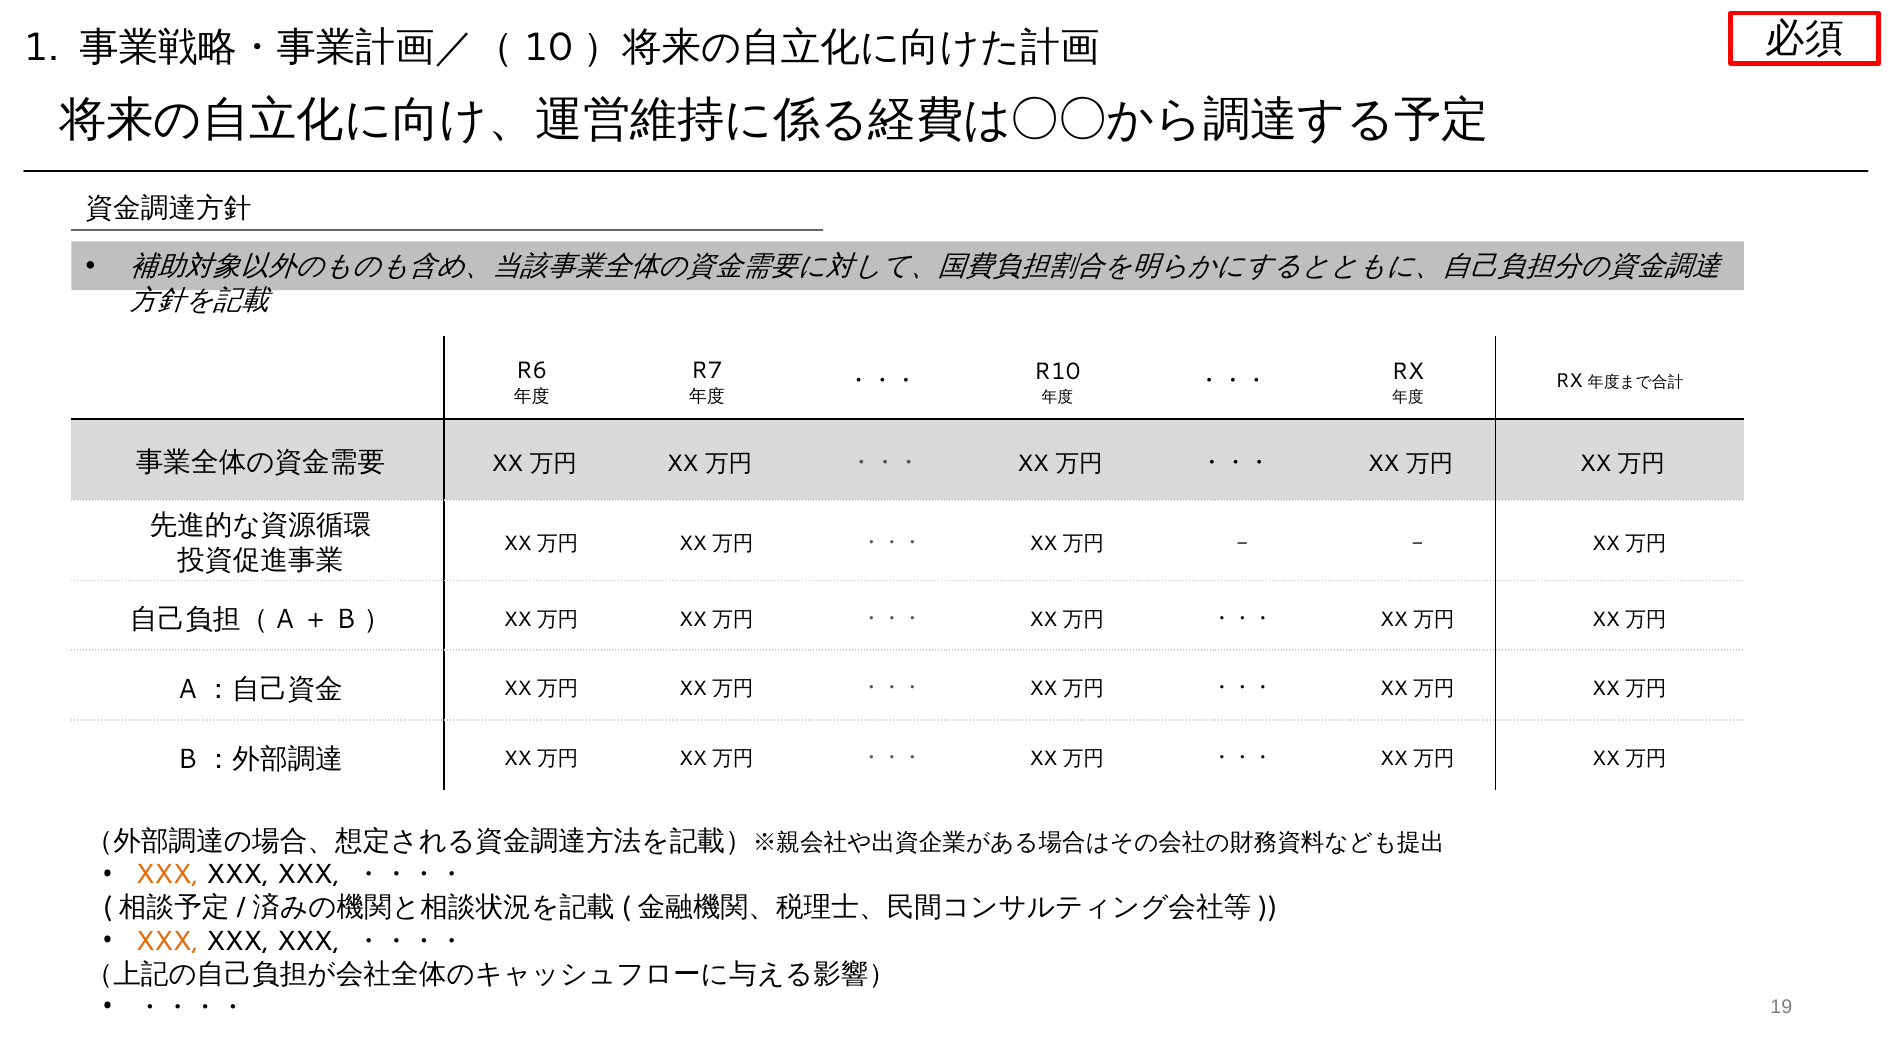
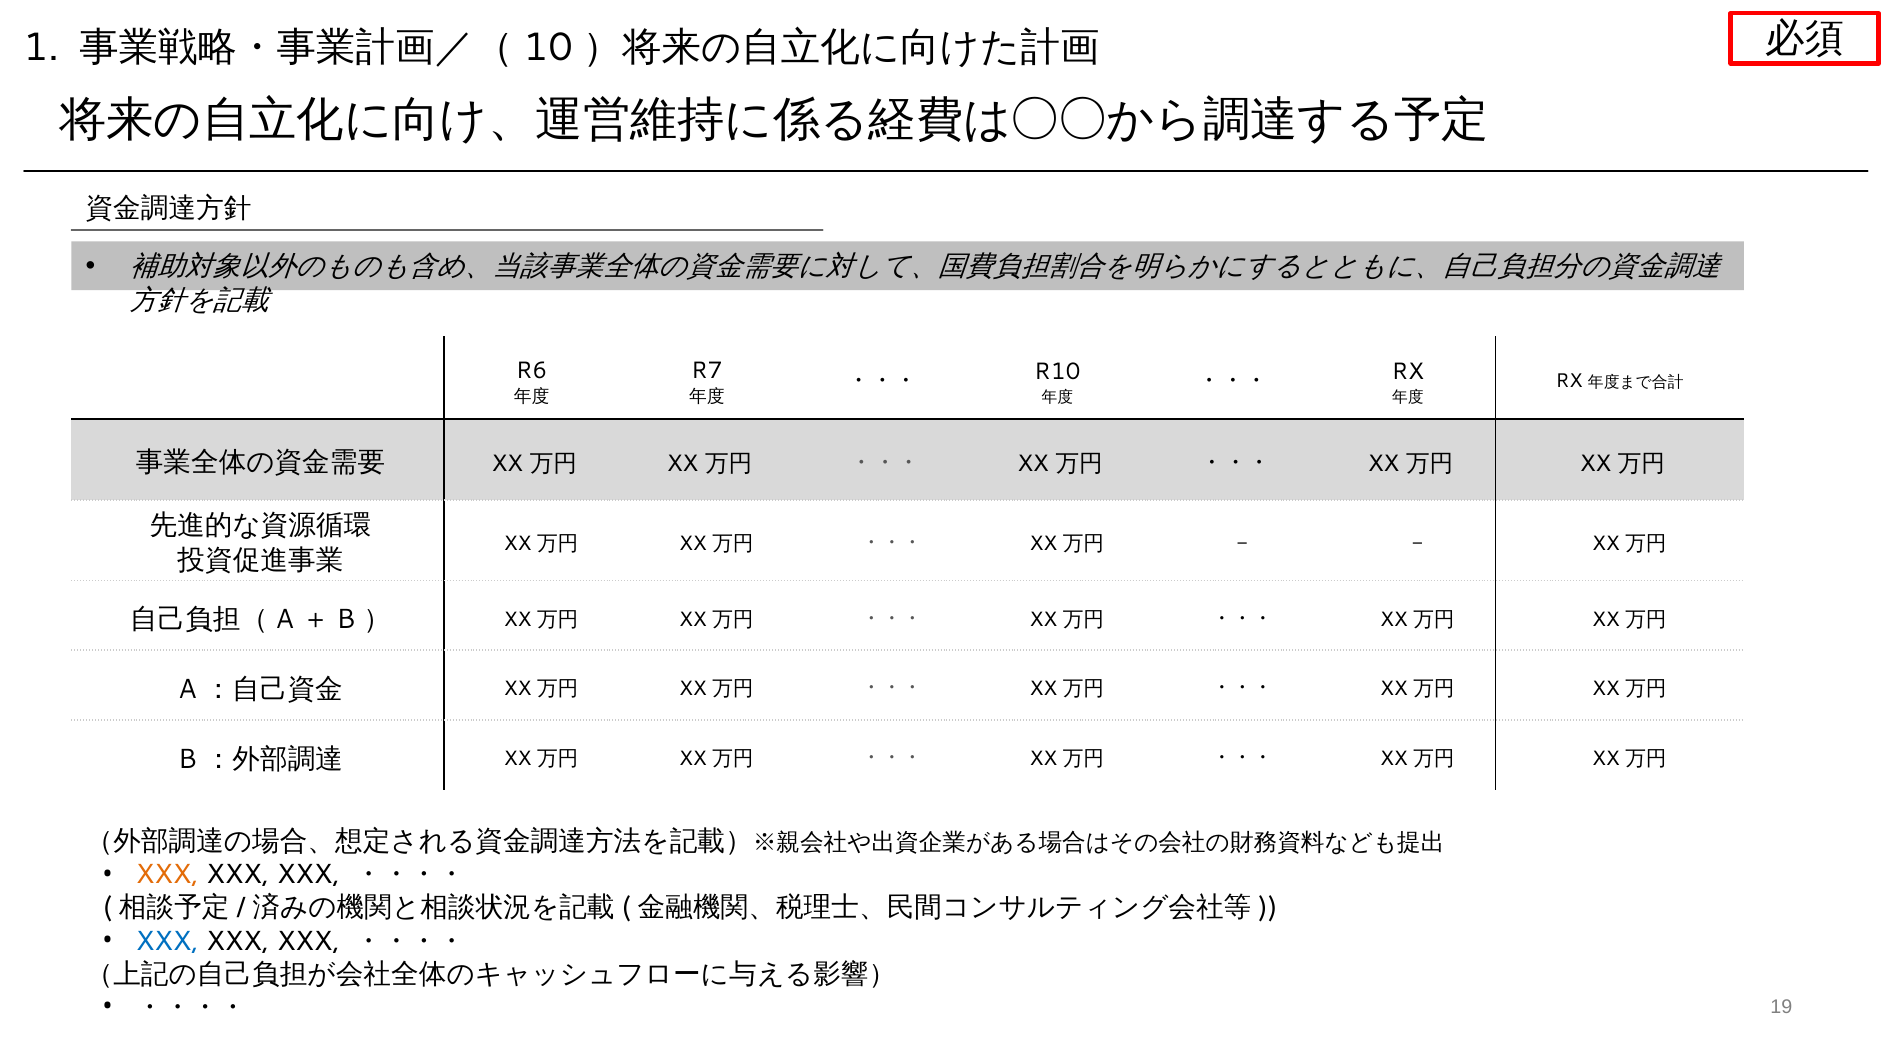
XXX colour: orange -> blue (167, 941)
